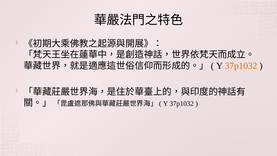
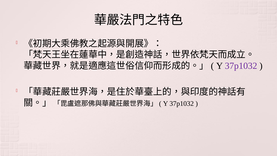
37p1032 colour: orange -> purple (241, 66)
